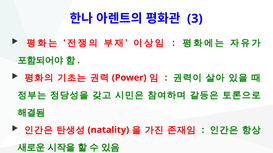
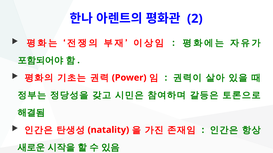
3: 3 -> 2 (195, 19)
